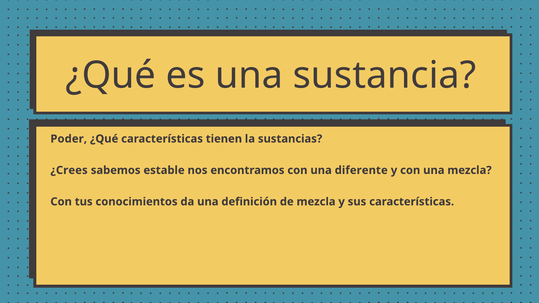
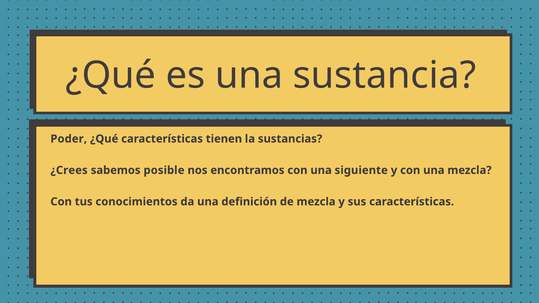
estable: estable -> posible (164, 170)
diferente: diferente -> siguiente (361, 170)
